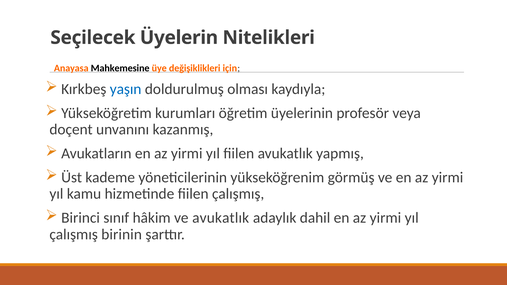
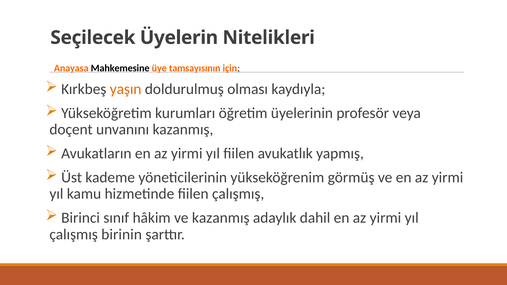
değişiklikleri: değişiklikleri -> tamsayısının (195, 68)
yaşın colour: blue -> orange (126, 89)
ve avukatlık: avukatlık -> kazanmış (221, 218)
